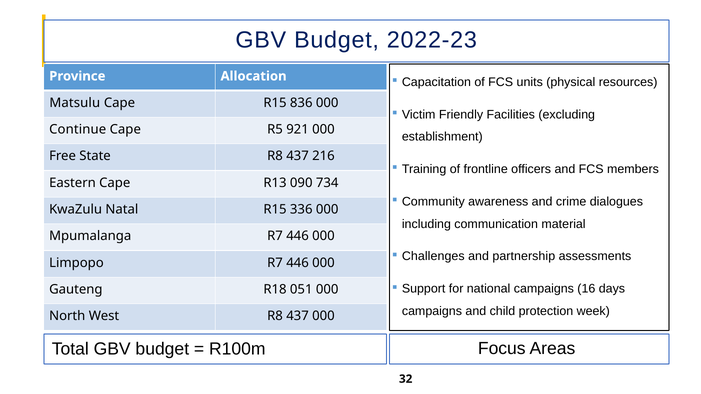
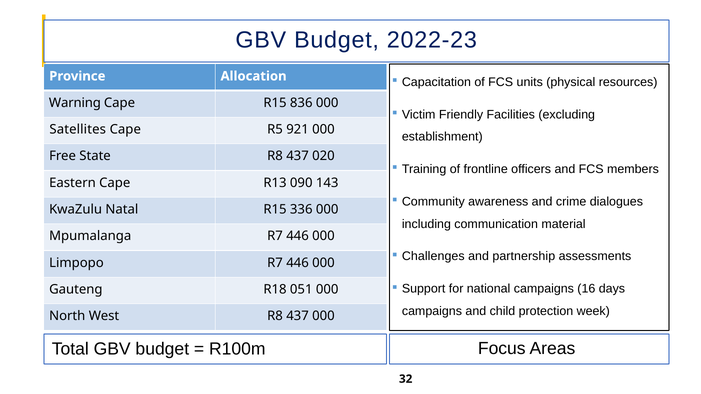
Matsulu: Matsulu -> Warning (75, 103)
Continue: Continue -> Satellites (78, 130)
216: 216 -> 020 (323, 156)
734: 734 -> 143 (327, 183)
